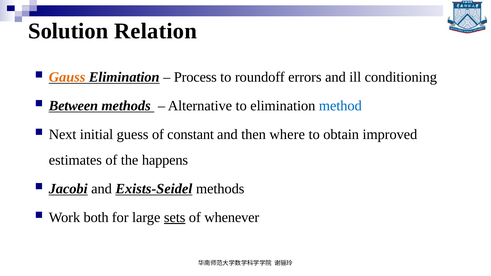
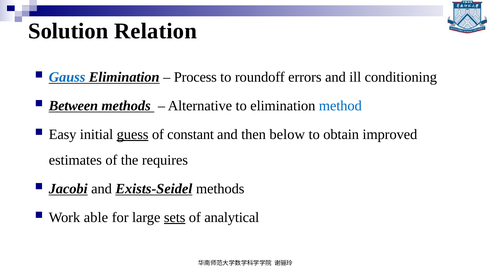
Gauss colour: orange -> blue (67, 77)
Next: Next -> Easy (63, 134)
guess underline: none -> present (133, 134)
where: where -> below (287, 134)
happens: happens -> requires (165, 160)
both: both -> able (96, 217)
whenever: whenever -> analytical (232, 217)
